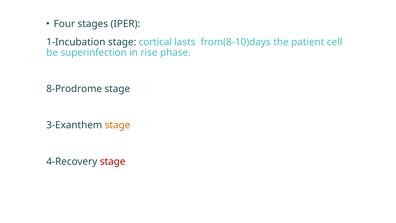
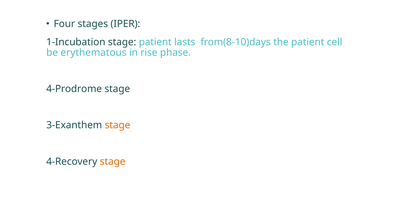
stage cortical: cortical -> patient (155, 42)
superinfection: superinfection -> erythematous (94, 53)
8-Prodrome: 8-Prodrome -> 4-Prodrome (74, 89)
stage colour: red -> orange (113, 162)
